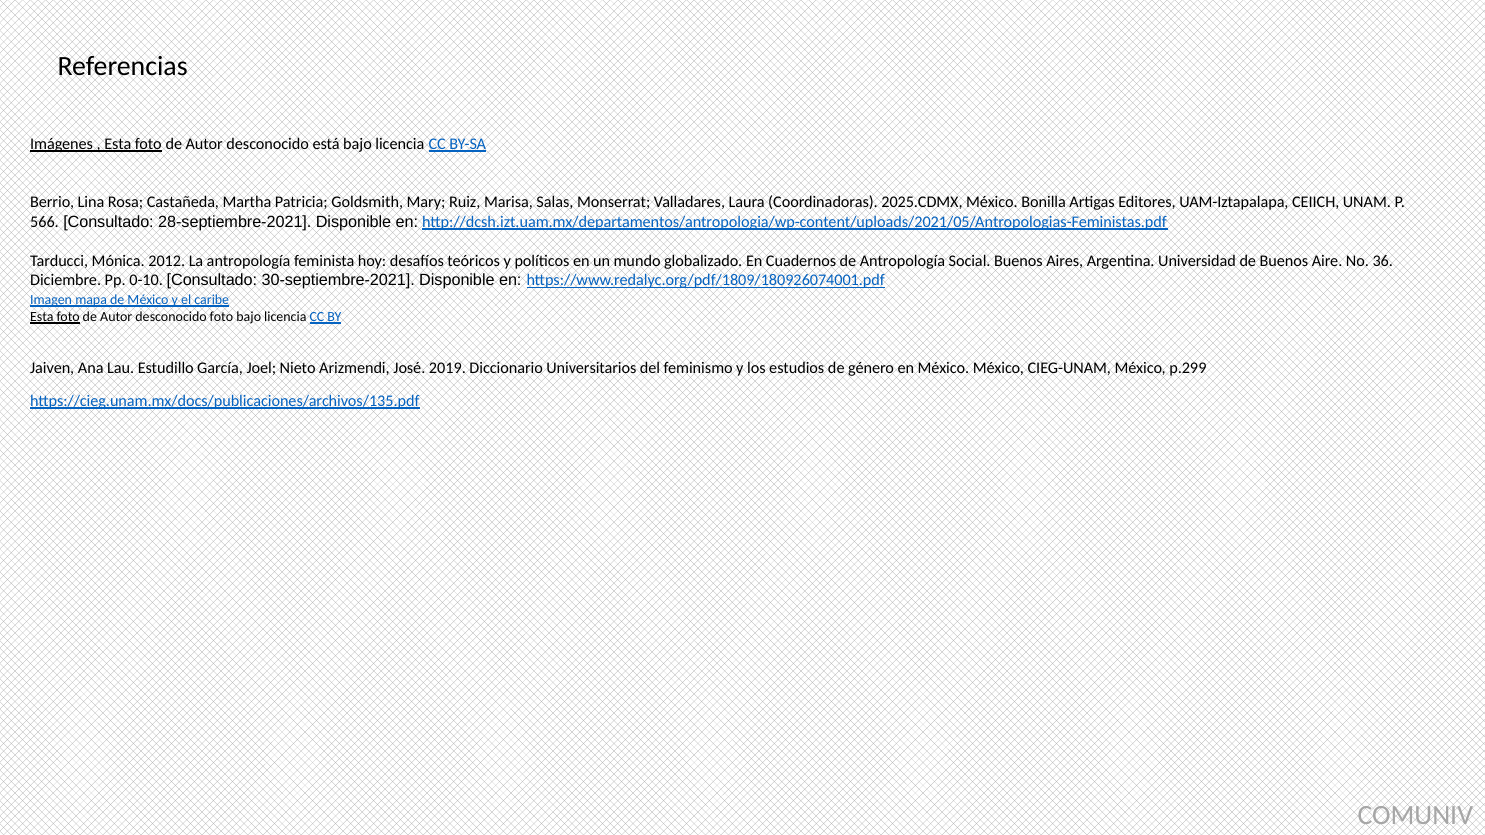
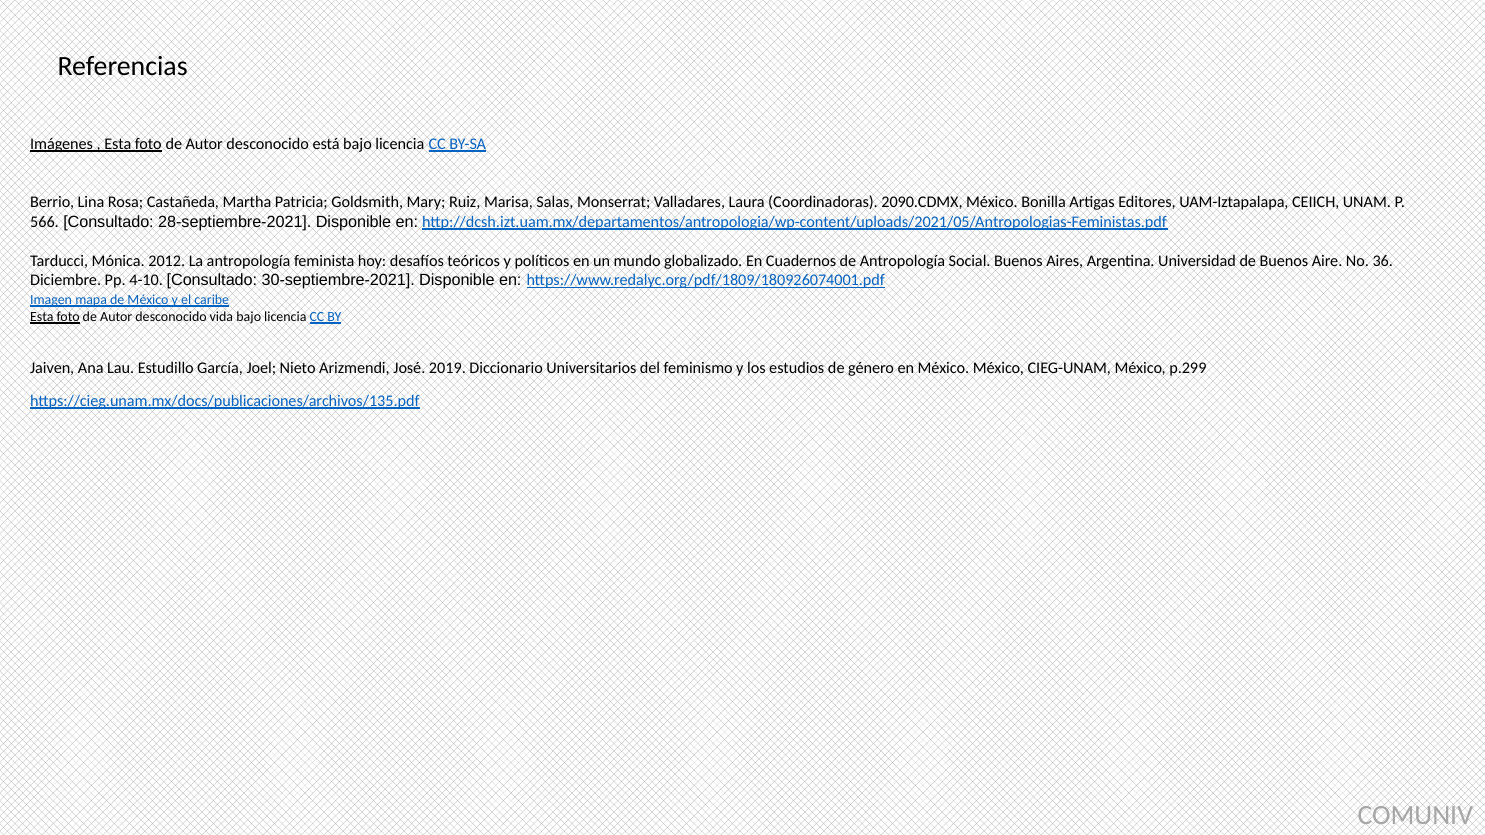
2025.CDMX: 2025.CDMX -> 2090.CDMX (922, 202)
0-10: 0-10 -> 4-10 (146, 281)
desconocido foto: foto -> vida (221, 317)
